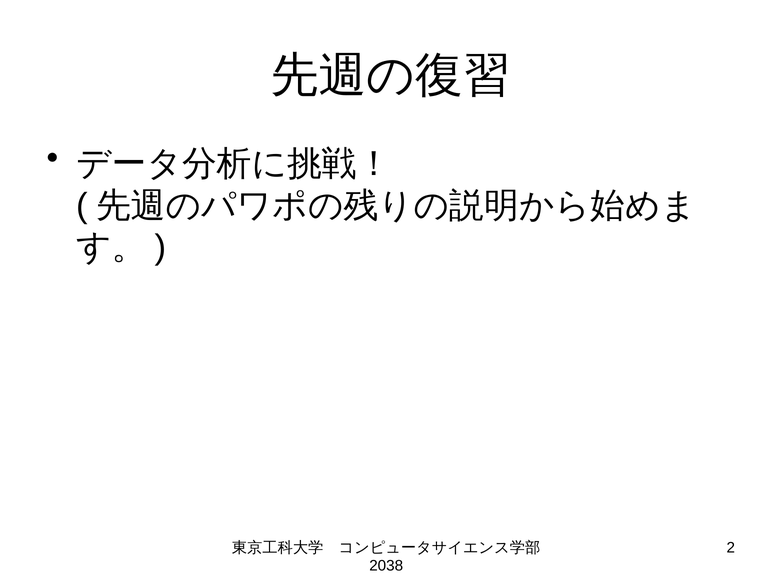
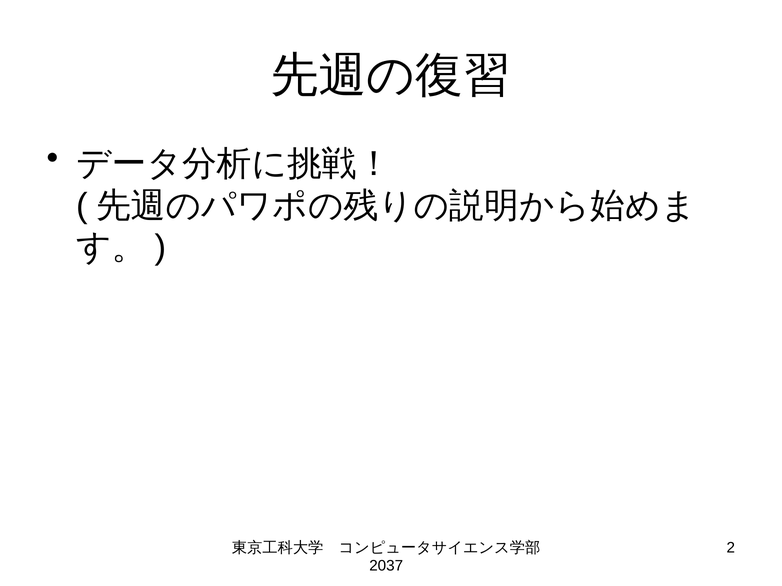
2038: 2038 -> 2037 (386, 566)
